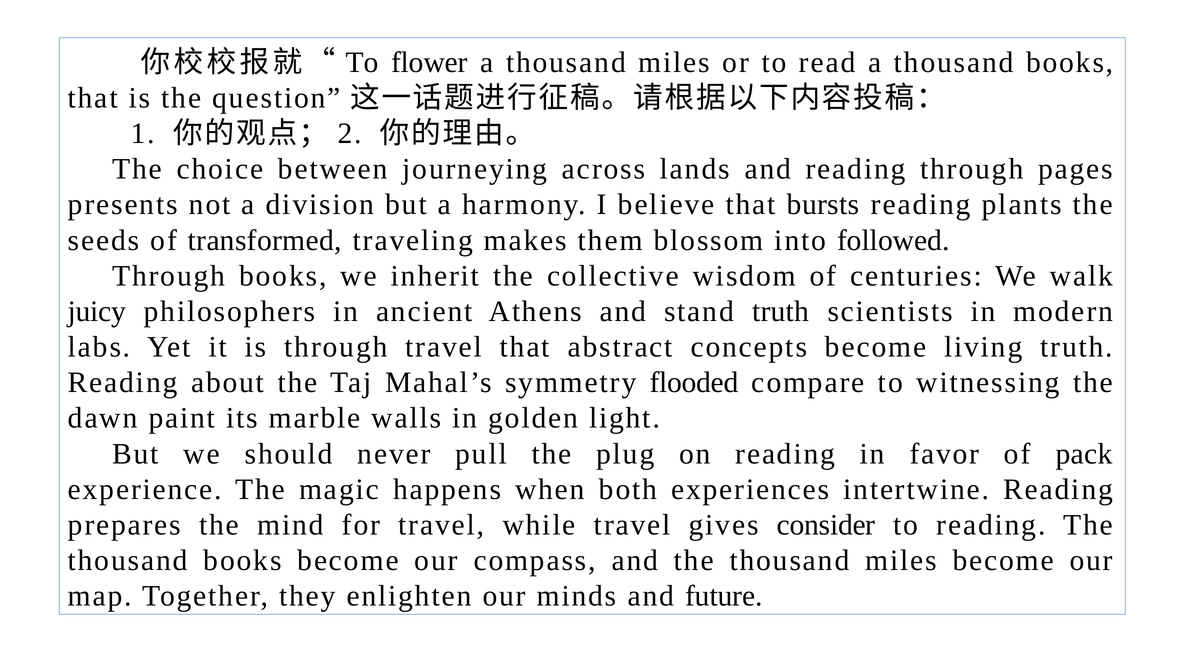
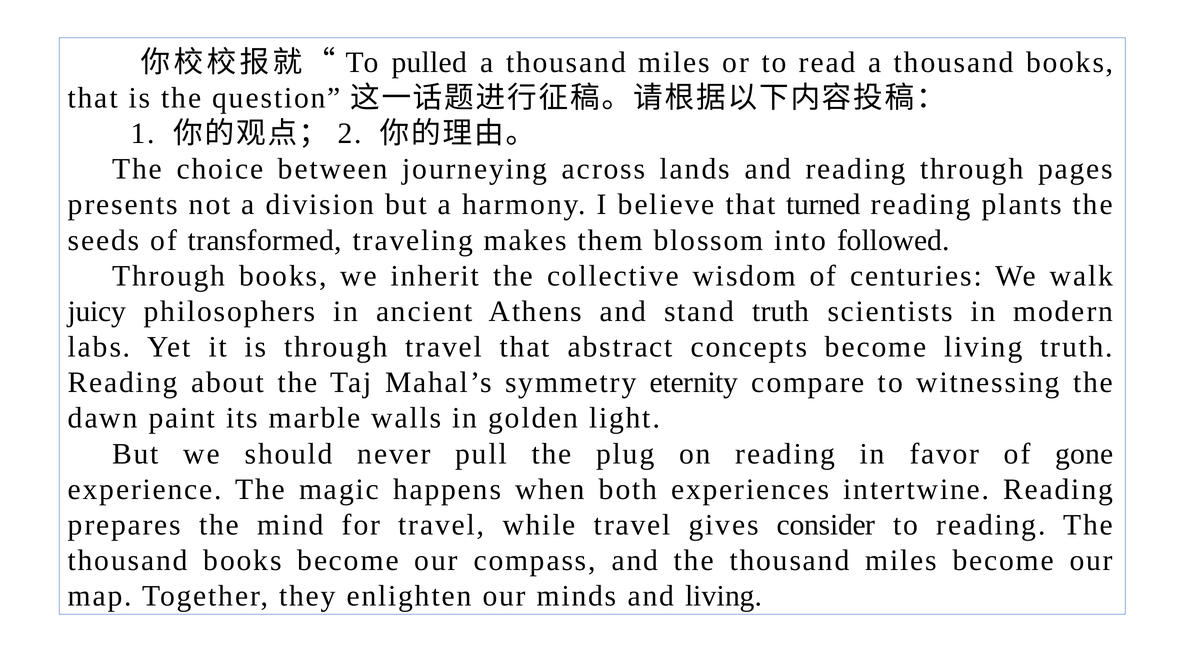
flower: flower -> pulled (429, 62)
bursts: bursts -> turned (823, 205)
flooded: flooded -> eternity (694, 382)
pack: pack -> gone (1084, 453)
and future: future -> living (724, 596)
